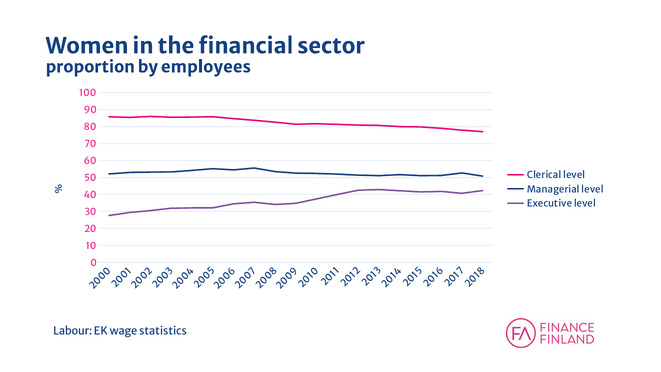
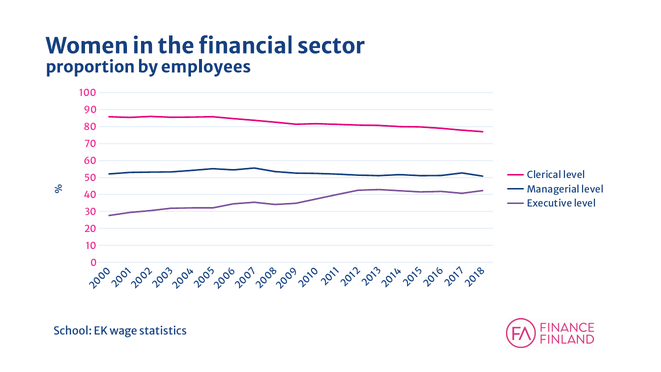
Labour: Labour -> School (73, 331)
